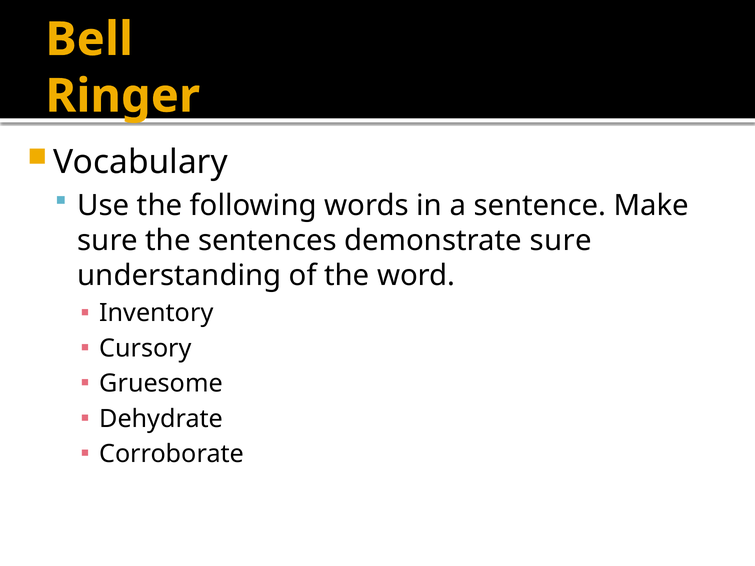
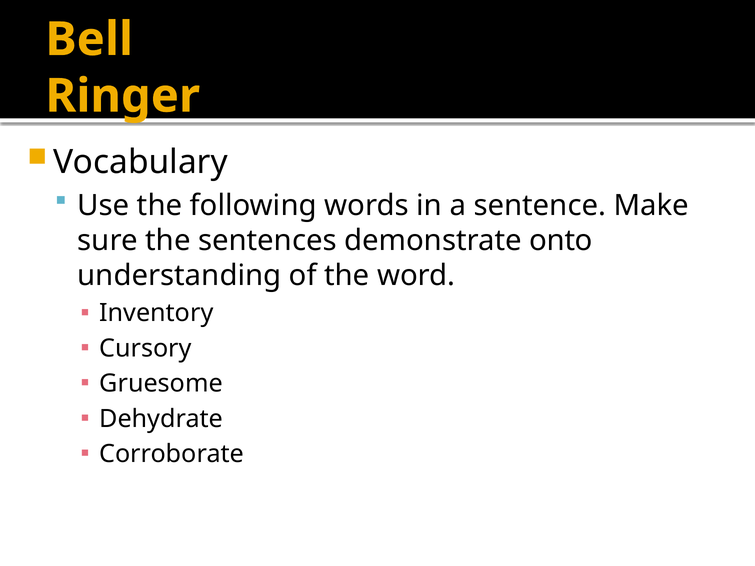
demonstrate sure: sure -> onto (561, 241)
